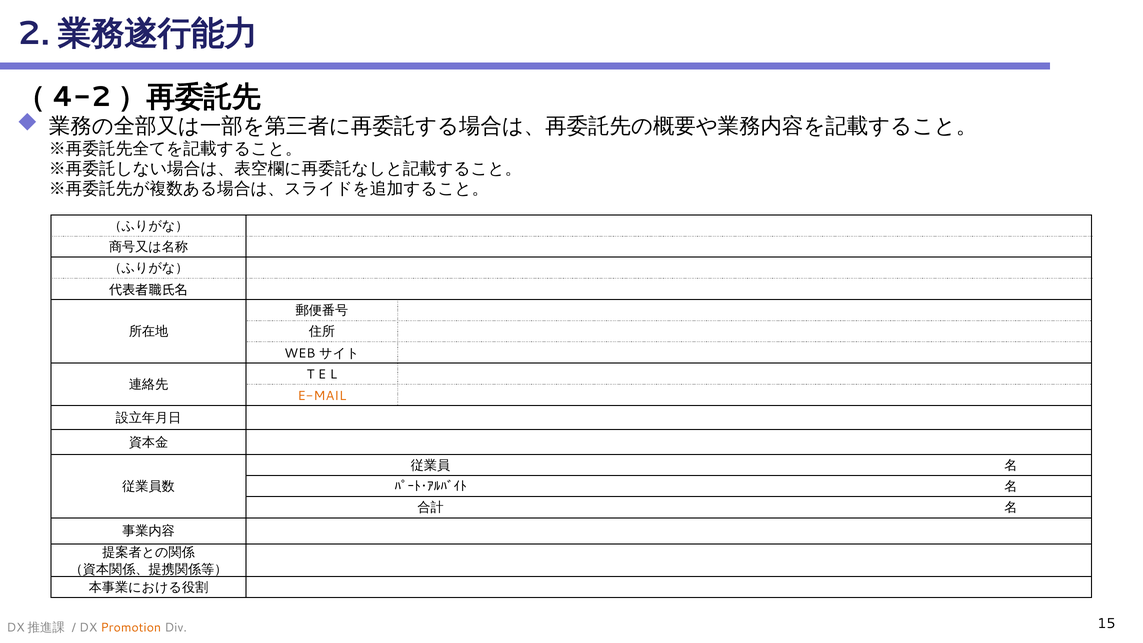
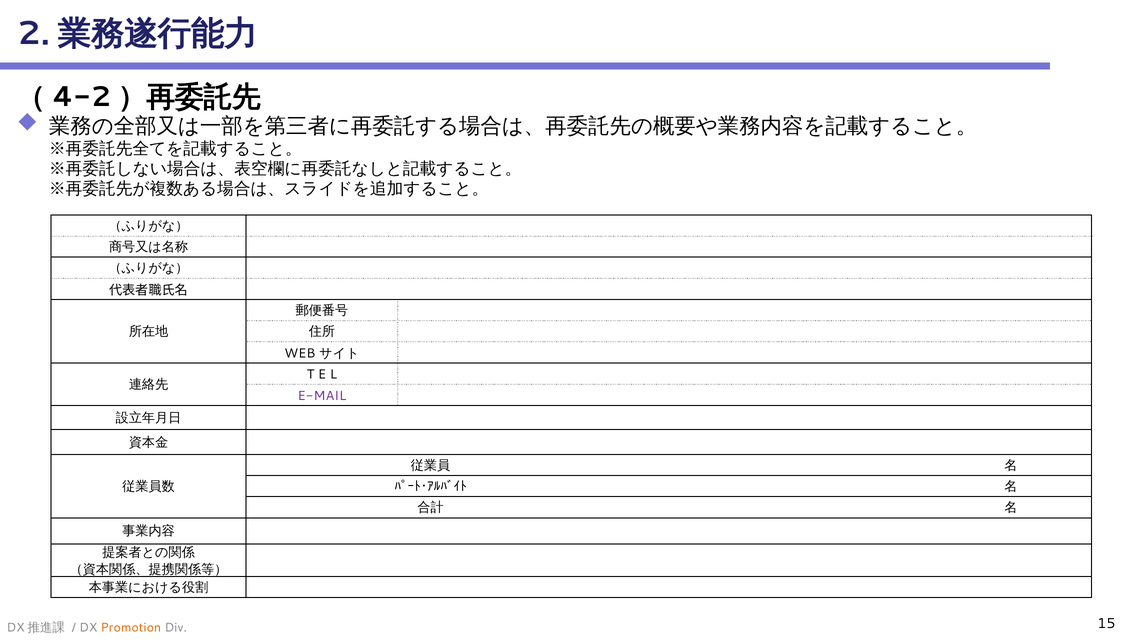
E-MAIL colour: orange -> purple (322, 396)
